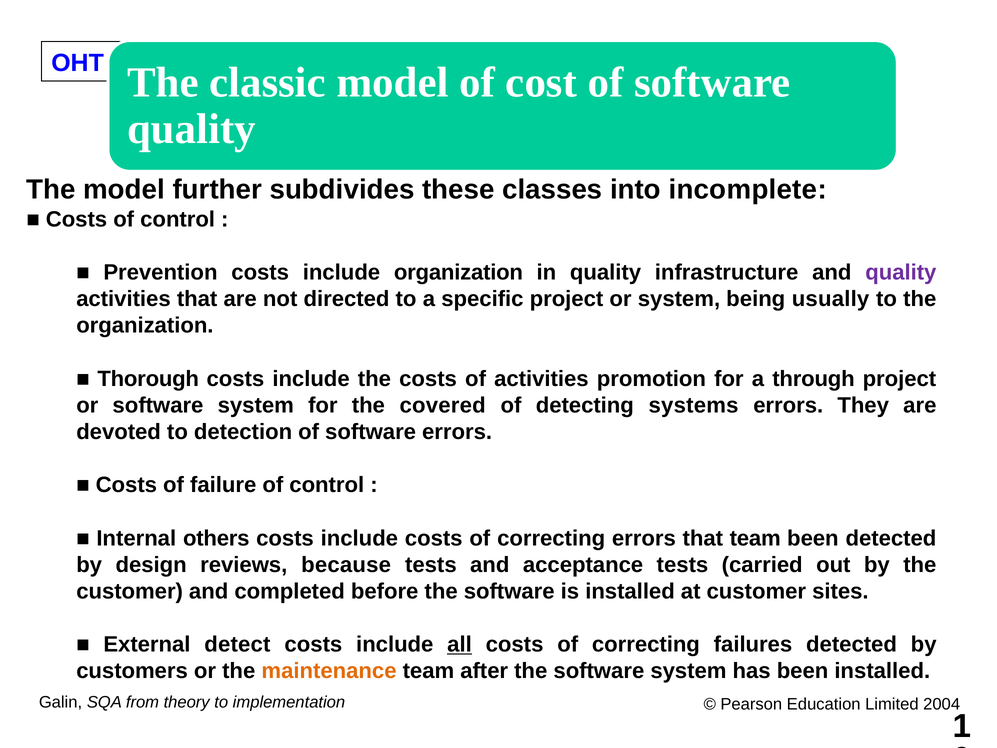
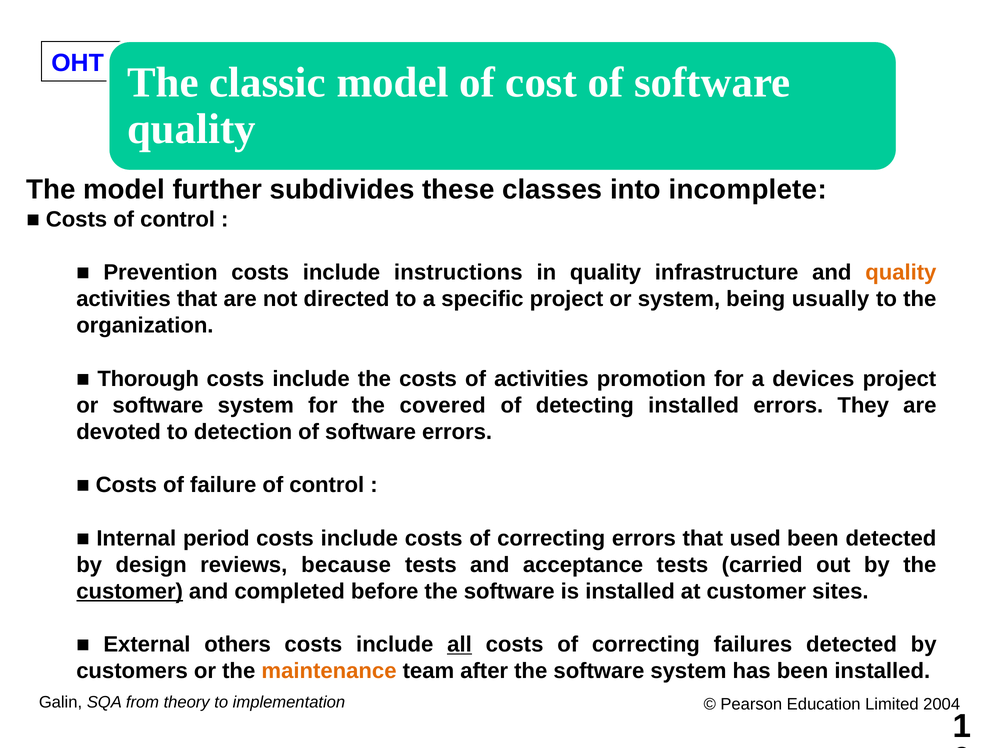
include organization: organization -> instructions (458, 272)
quality colour: purple -> orange (901, 272)
through: through -> devices (813, 379)
detecting systems: systems -> installed (694, 405)
others: others -> period (216, 538)
that team: team -> used (755, 538)
customer underline: none -> present (130, 591)
detect: detect -> others (238, 644)
